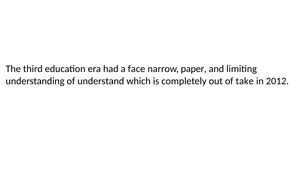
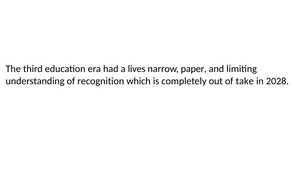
face: face -> lives (137, 69)
understand: understand -> recognition (101, 81)
2012: 2012 -> 2028 (277, 81)
